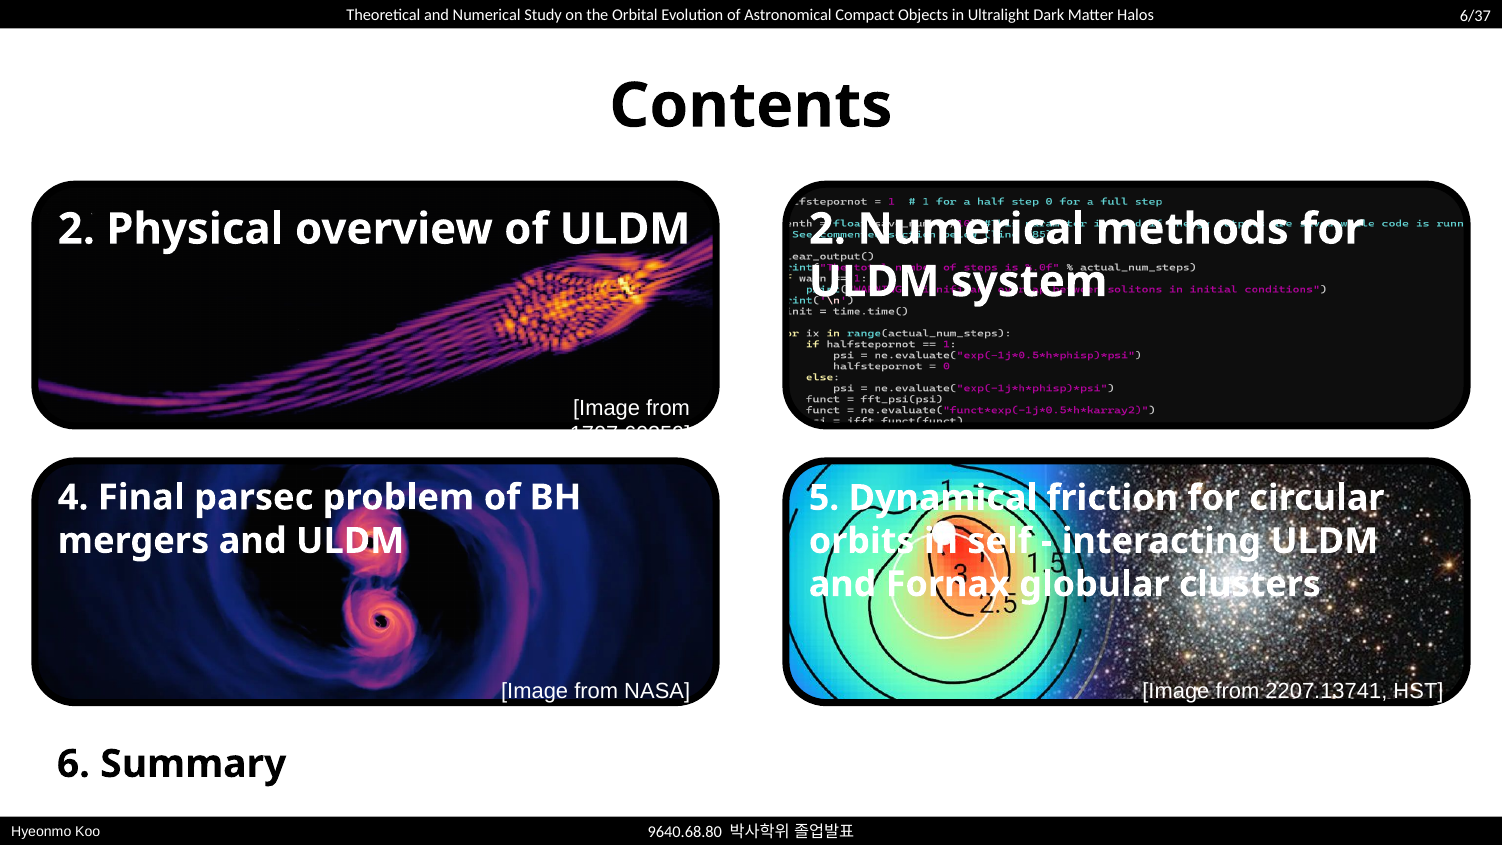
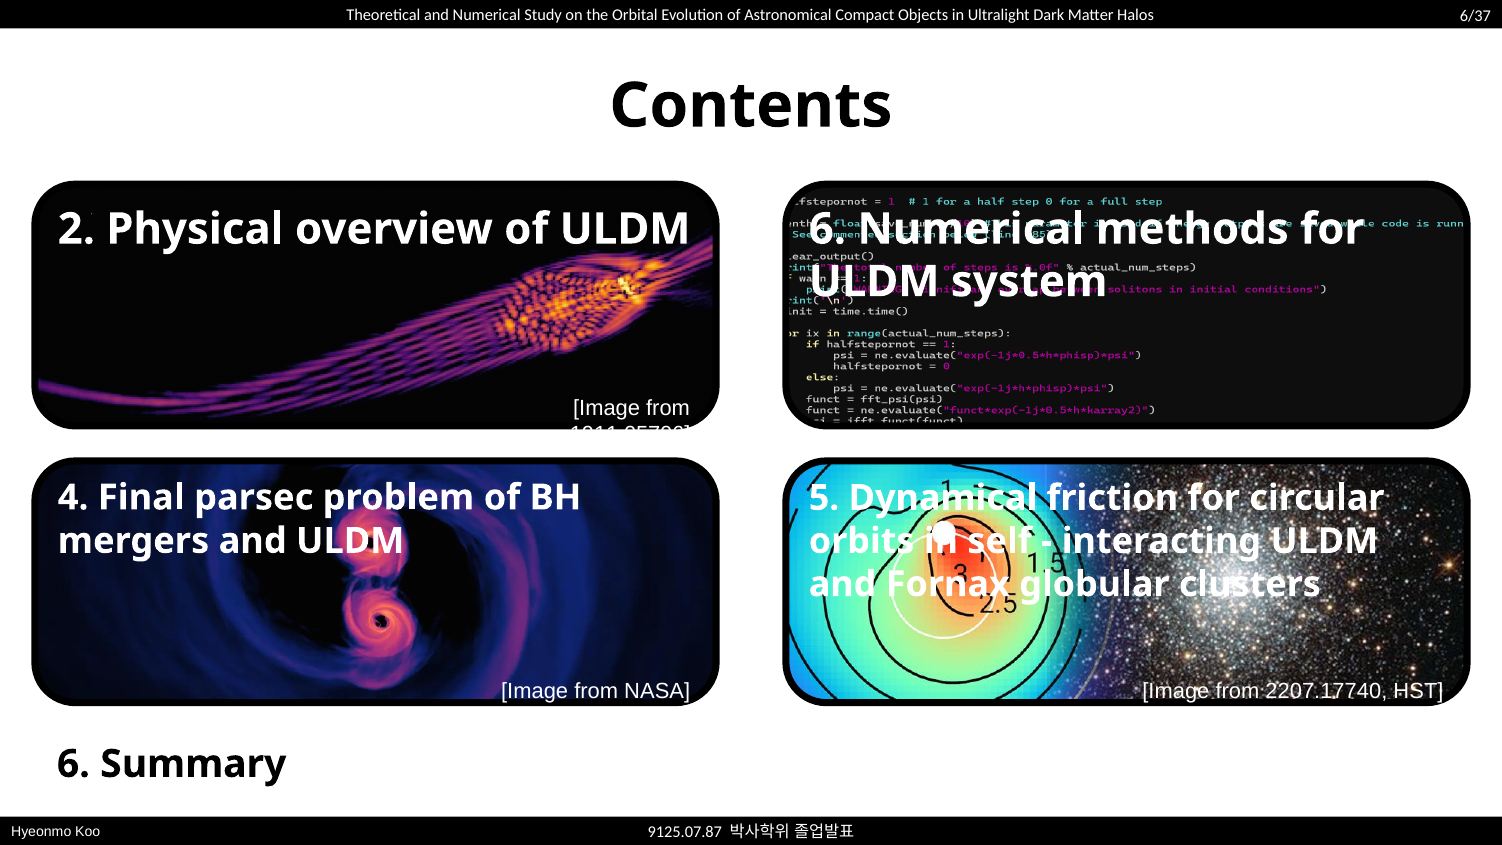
ULDM 2: 2 -> 6 (827, 229)
1707.60359: 1707.60359 -> 1911.05706 (630, 434)
2207.13741: 2207.13741 -> 2207.17740 (1326, 691)
9640.68.80: 9640.68.80 -> 9125.07.87 (685, 832)
